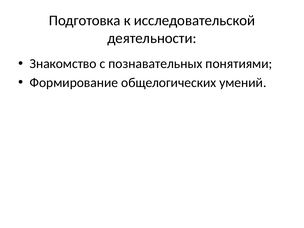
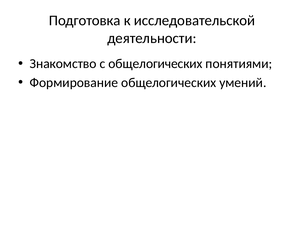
с познавательных: познавательных -> общелогических (155, 64)
